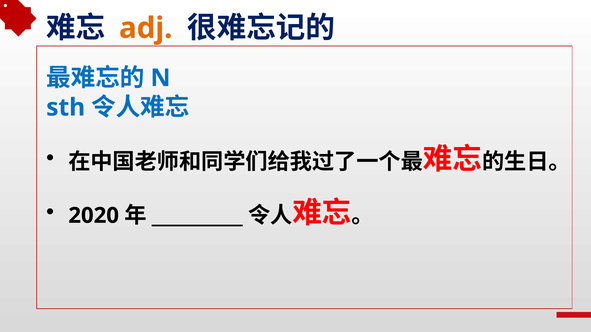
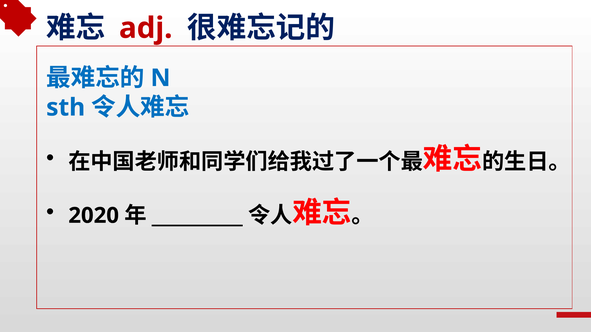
adj colour: orange -> red (146, 28)
